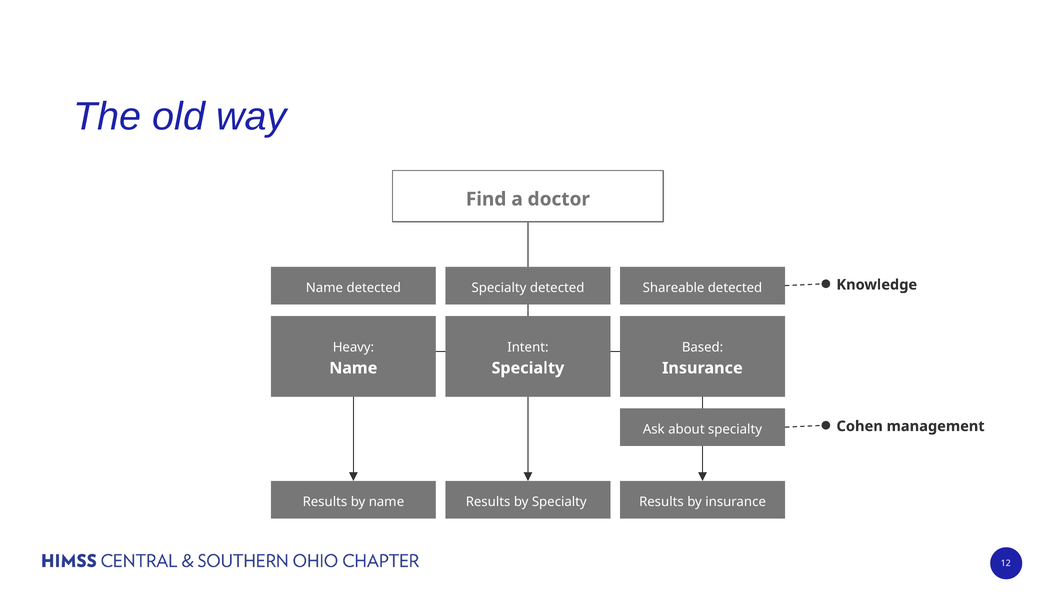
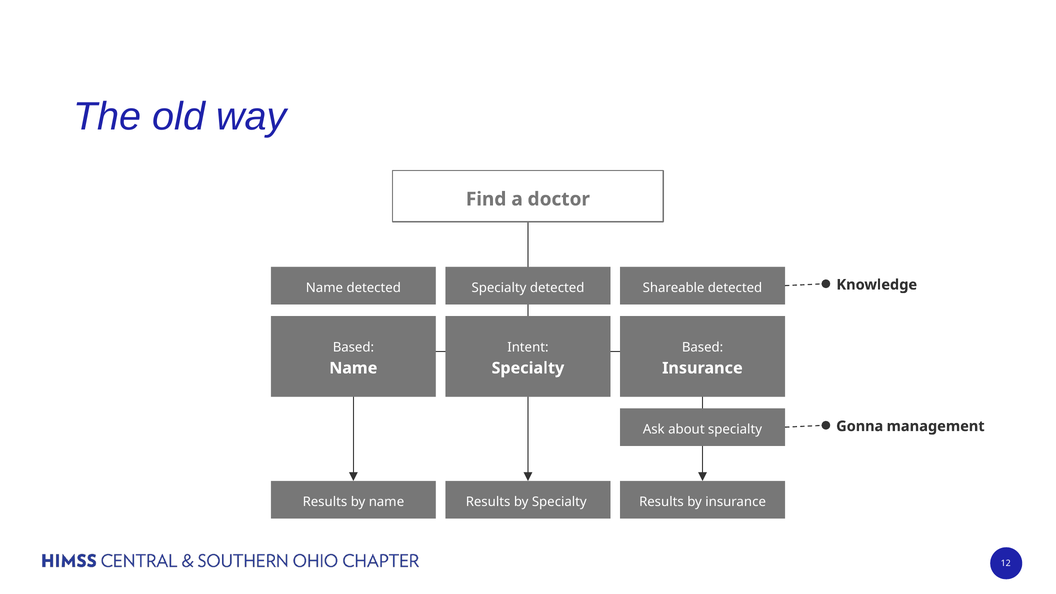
Heavy: Heavy -> Based (353, 347)
Cohen: Cohen -> Gonna (860, 426)
